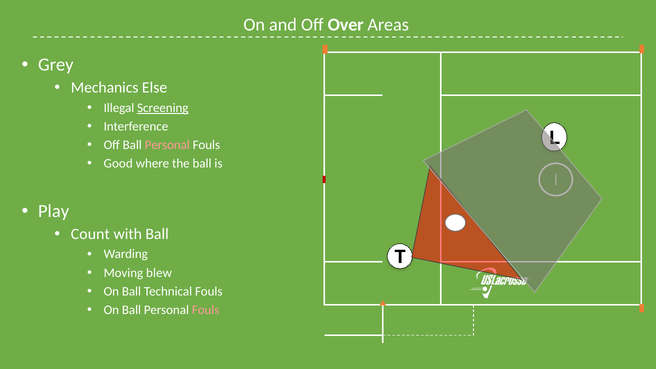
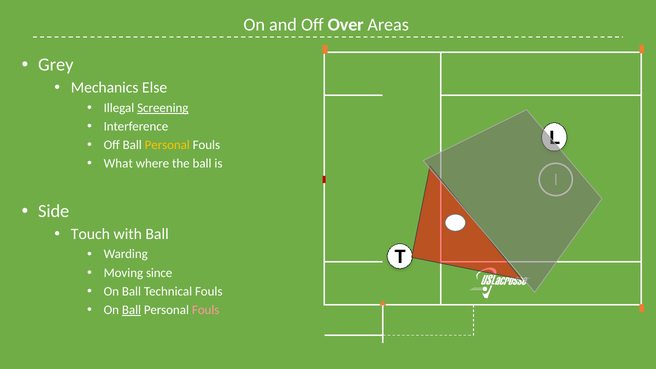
Personal colour: pink -> yellow (167, 145)
Good: Good -> What (118, 164)
Play: Play -> Side (54, 211)
Count: Count -> Touch (90, 234)
blew: blew -> since (159, 273)
Ball underline: none -> present (131, 310)
